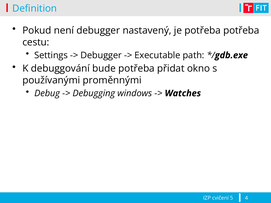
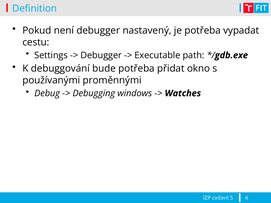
potřeba potřeba: potřeba -> vypadat (241, 31)
